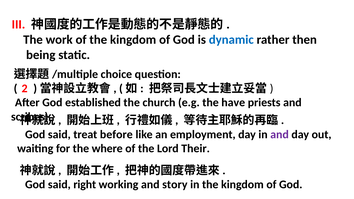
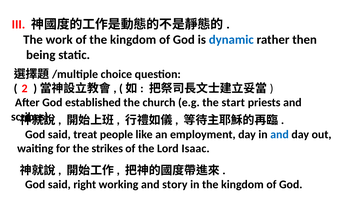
have: have -> start (233, 103)
before: before -> people (116, 135)
and colour: purple -> blue (280, 135)
where: where -> strikes (107, 149)
Their: Their -> Isaac (196, 149)
